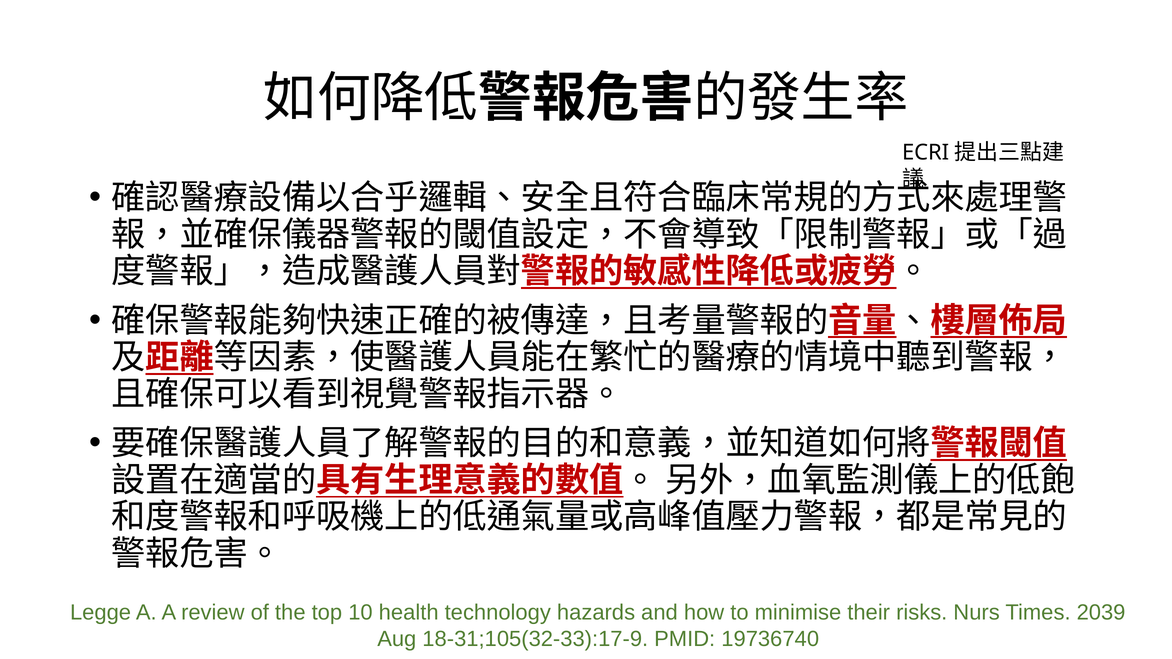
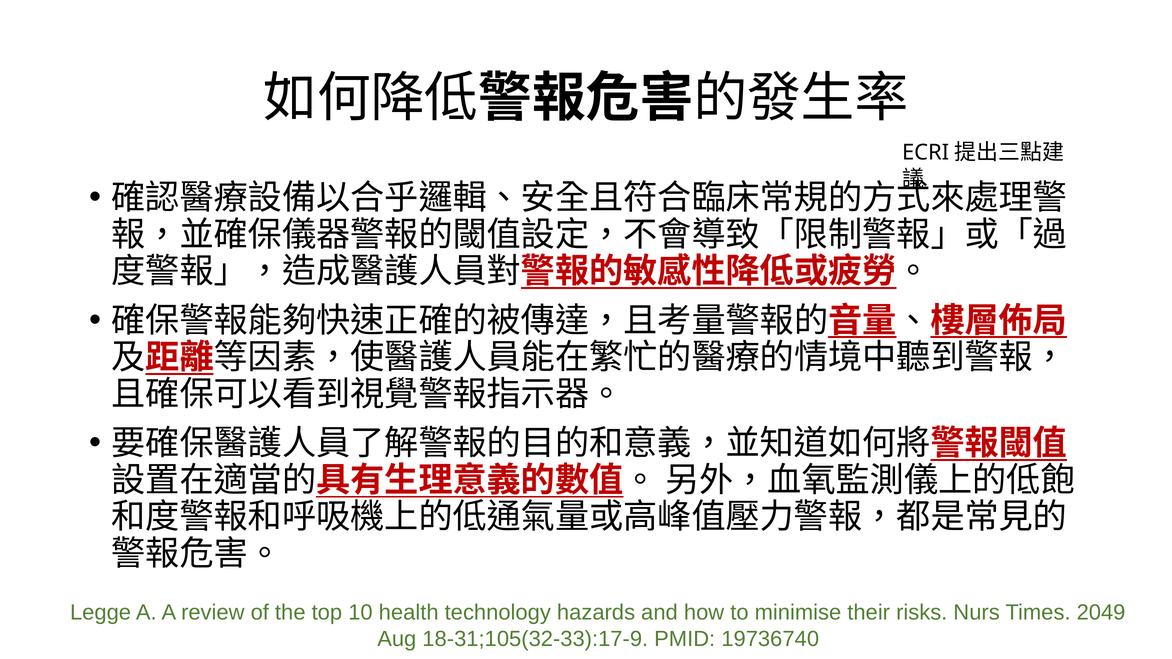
2039: 2039 -> 2049 (1101, 613)
